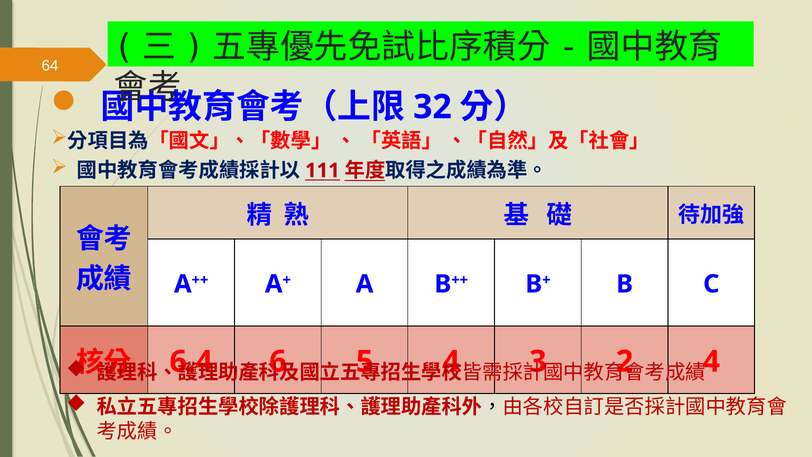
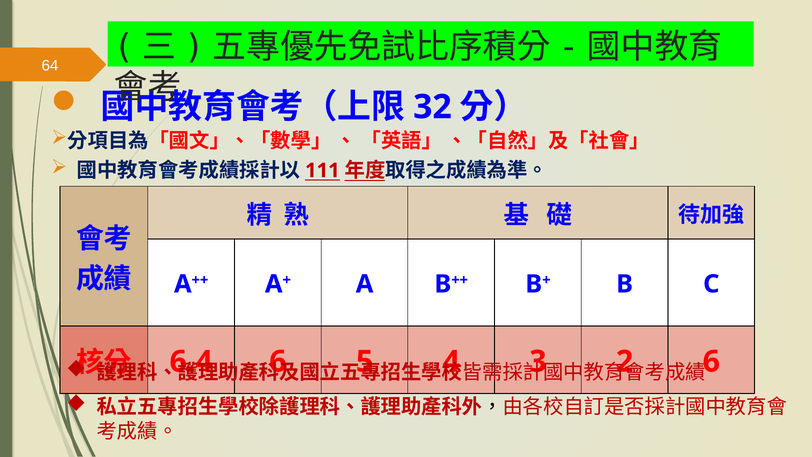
4: 4 -> 6 (711, 361)
